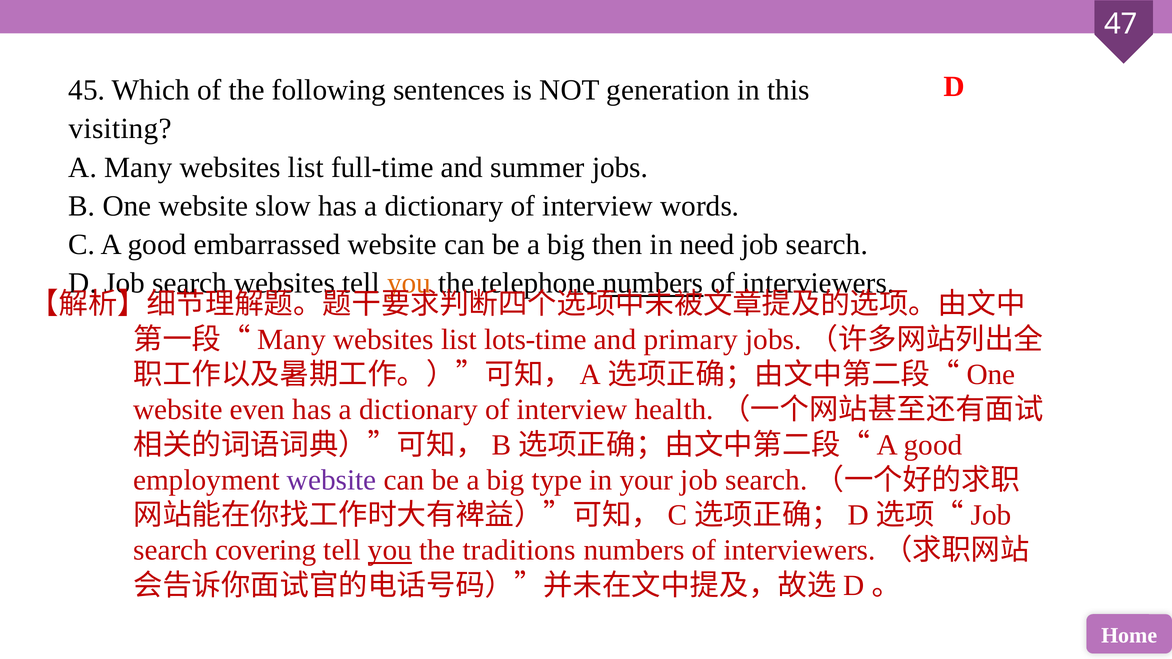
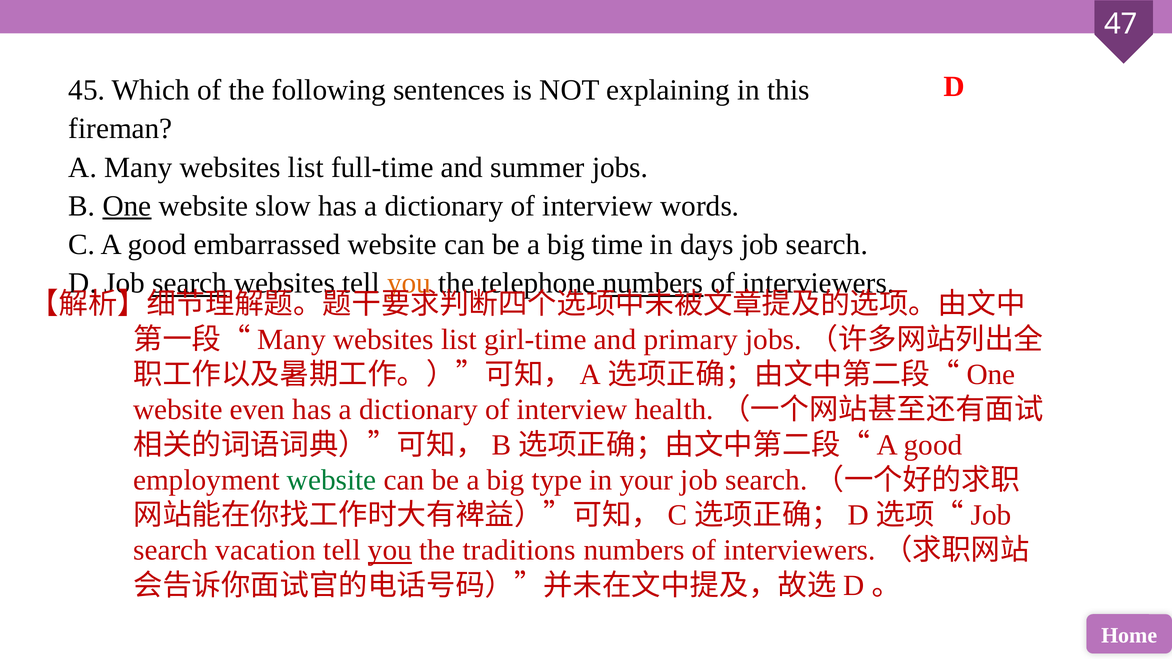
generation: generation -> explaining (668, 90)
visiting: visiting -> fireman (120, 129)
One underline: none -> present (127, 206)
then: then -> time (618, 245)
need: need -> days (707, 245)
search underline: none -> present (190, 283)
lots-time: lots-time -> girl-time (535, 340)
website colour: purple -> green (332, 480)
covering: covering -> vacation (266, 550)
